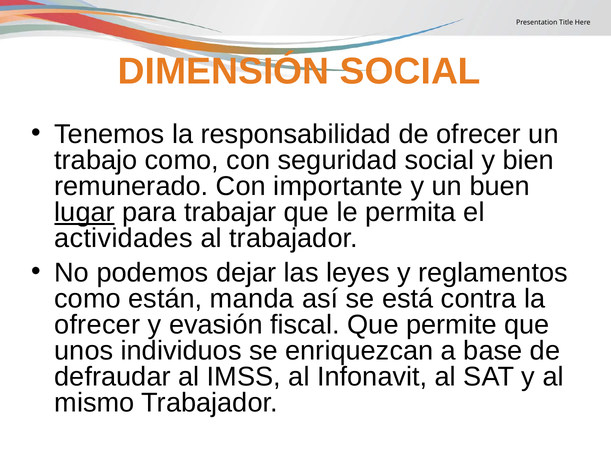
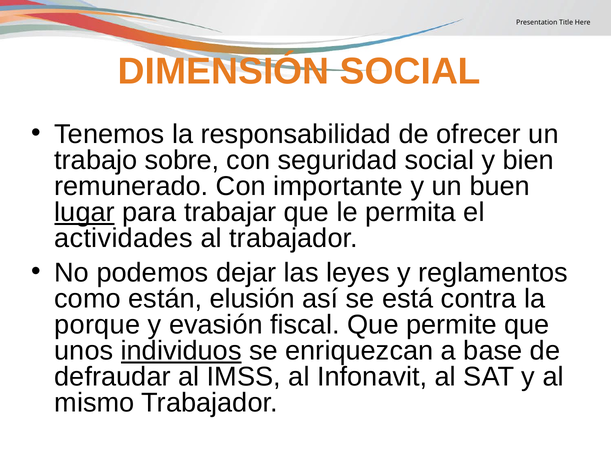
trabajo como: como -> sobre (182, 160)
manda: manda -> elusión (252, 299)
ofrecer: ofrecer -> porque (97, 325)
individuos underline: none -> present (181, 351)
